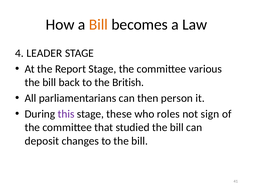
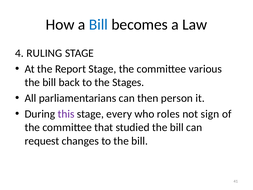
Bill colour: orange -> blue (98, 24)
LEADER: LEADER -> RULING (44, 53)
British: British -> Stages (128, 82)
these: these -> every (119, 114)
deposit: deposit -> request (42, 141)
